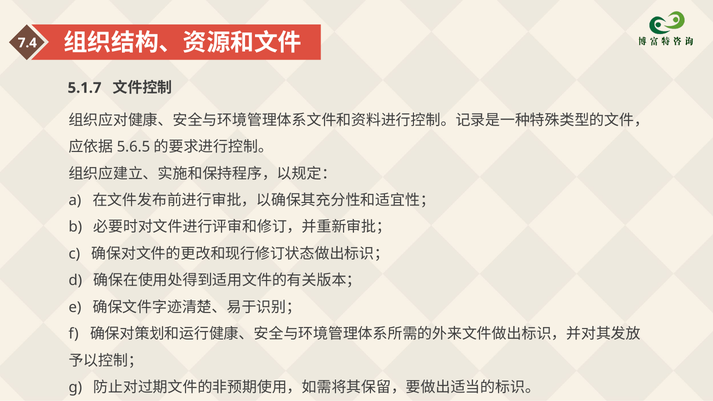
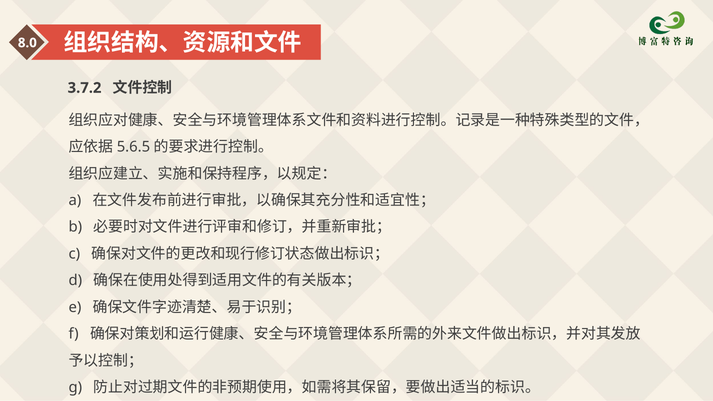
7.4: 7.4 -> 8.0 (27, 43)
5.1.7: 5.1.7 -> 3.7.2 (85, 88)
